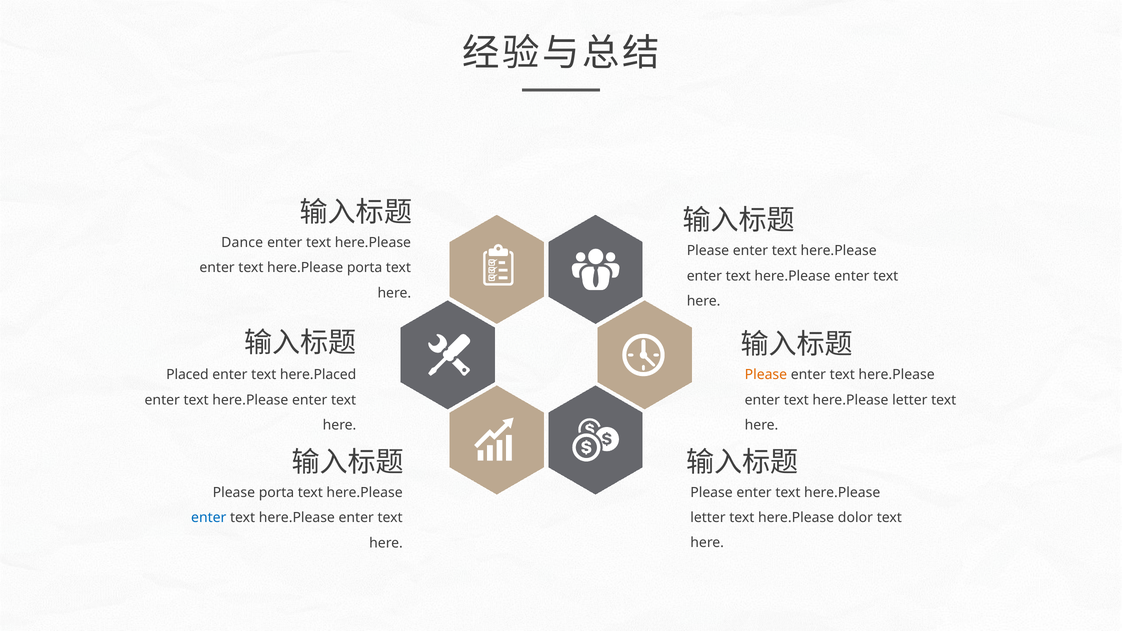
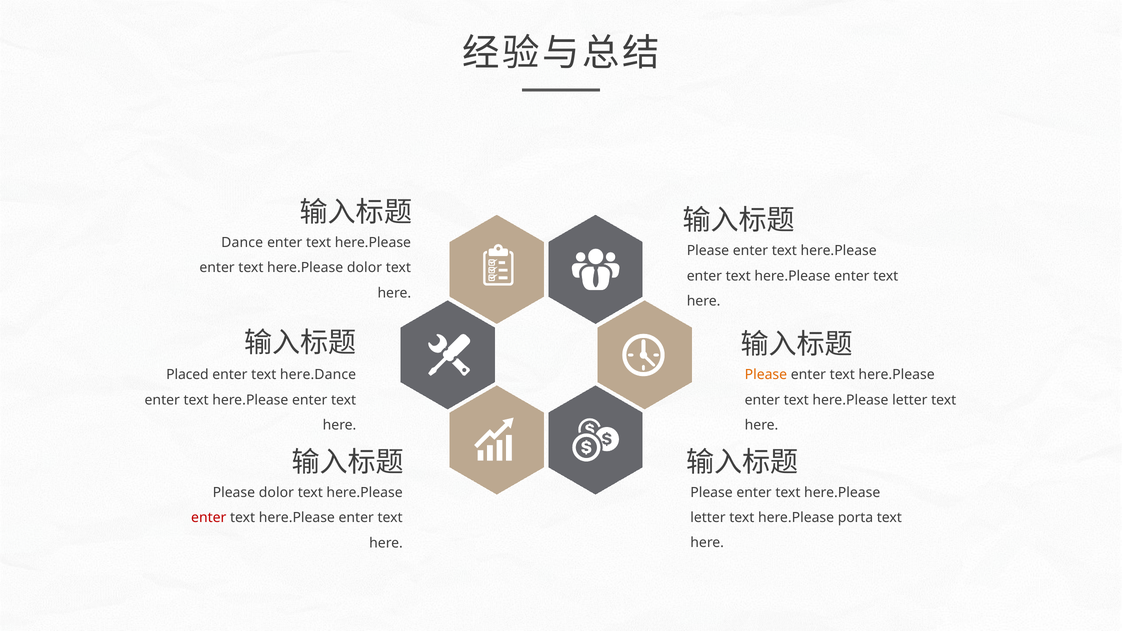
here.Please porta: porta -> dolor (365, 268)
here.Placed: here.Placed -> here.Dance (318, 375)
Please porta: porta -> dolor (276, 493)
dolor: dolor -> porta (856, 518)
enter colour: blue -> red (209, 518)
